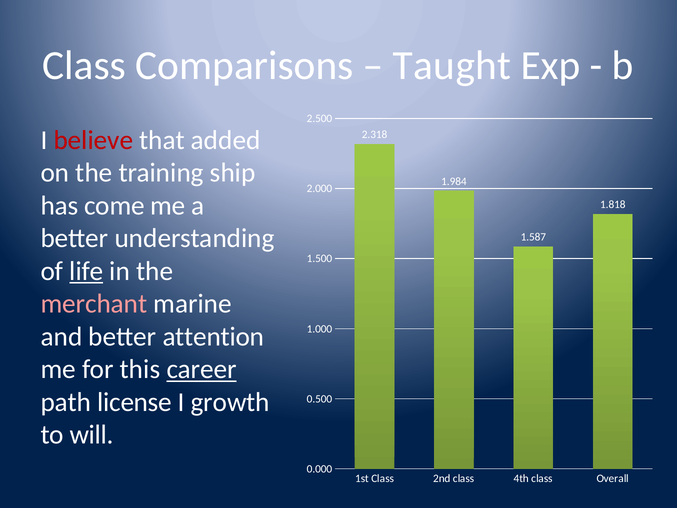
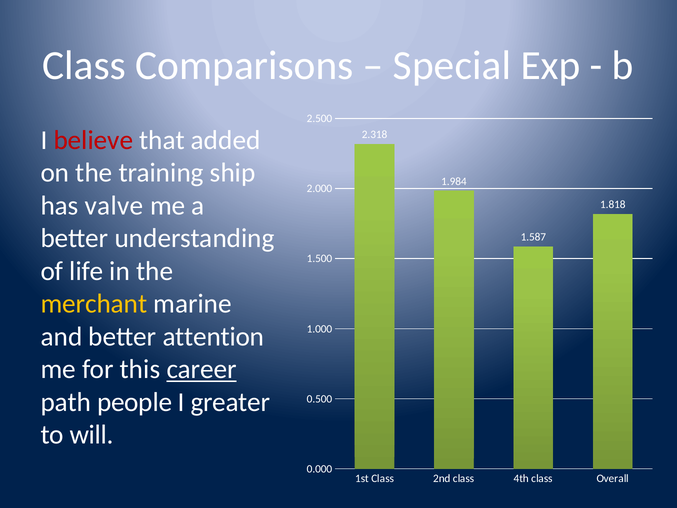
Taught: Taught -> Special (452, 66)
come: come -> valve (114, 206)
life underline: present -> none (86, 271)
merchant colour: pink -> yellow (94, 304)
license: license -> people (135, 402)
growth: growth -> greater (230, 402)
